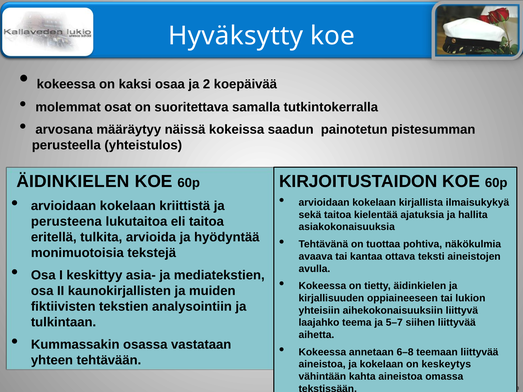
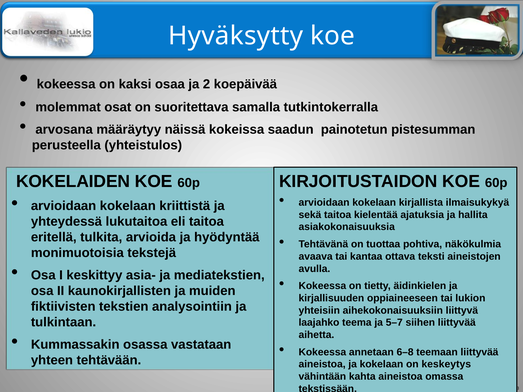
ÄIDINKIELEN: ÄIDINKIELEN -> KOKELAIDEN (73, 182)
perusteena: perusteena -> yhteydessä (66, 222)
